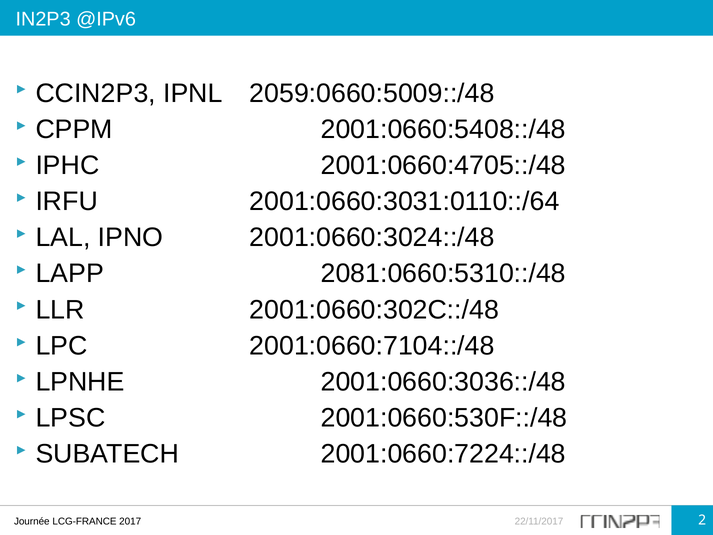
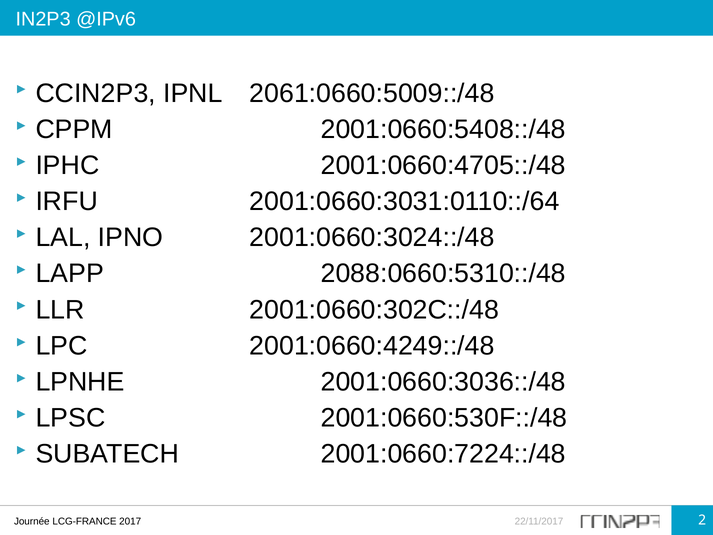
2059:0660:5009::/48: 2059:0660:5009::/48 -> 2061:0660:5009::/48 (372, 93)
2081:0660:5310::/48: 2081:0660:5310::/48 -> 2088:0660:5310::/48 (443, 274)
2001:0660:7104::/48: 2001:0660:7104::/48 -> 2001:0660:4249::/48 (372, 346)
